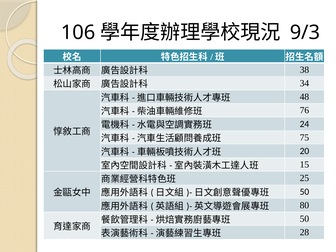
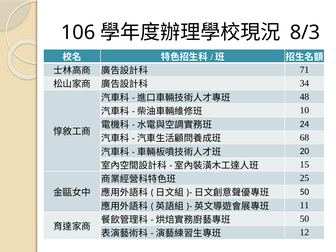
9/3: 9/3 -> 8/3 (305, 32)
38: 38 -> 71 (304, 70)
76: 76 -> 10 (304, 110)
75: 75 -> 68 (304, 137)
80: 80 -> 11 (304, 205)
28: 28 -> 12 (304, 232)
